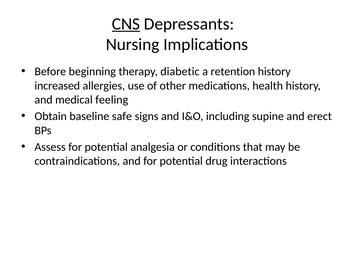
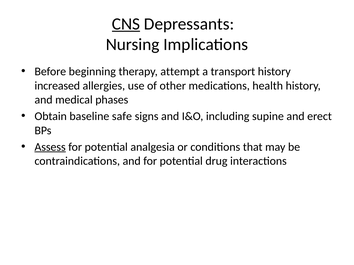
diabetic: diabetic -> attempt (180, 72)
retention: retention -> transport (233, 72)
feeling: feeling -> phases (112, 100)
Assess underline: none -> present (50, 147)
